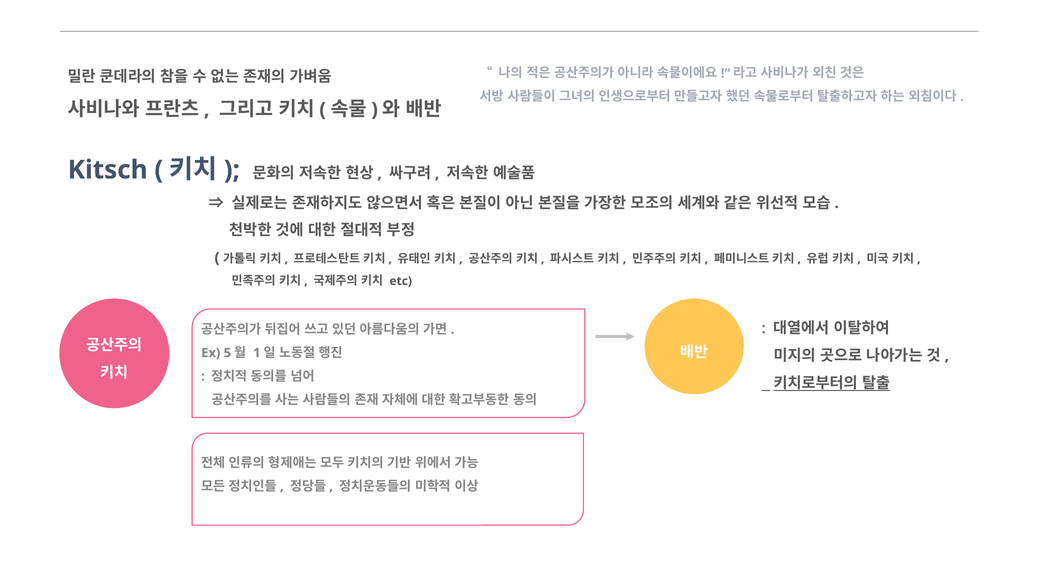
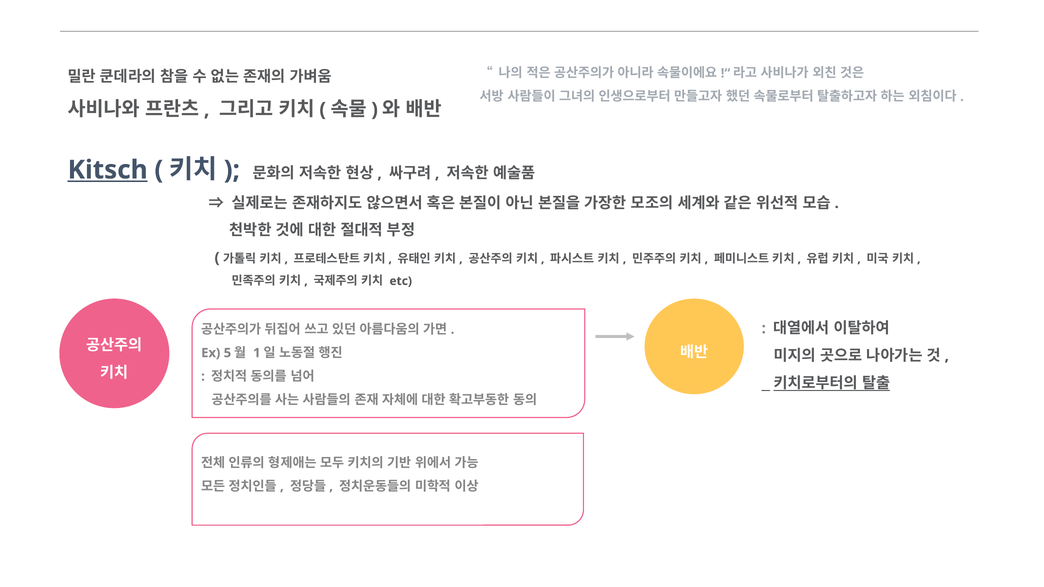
Kitsch underline: none -> present (108, 170)
